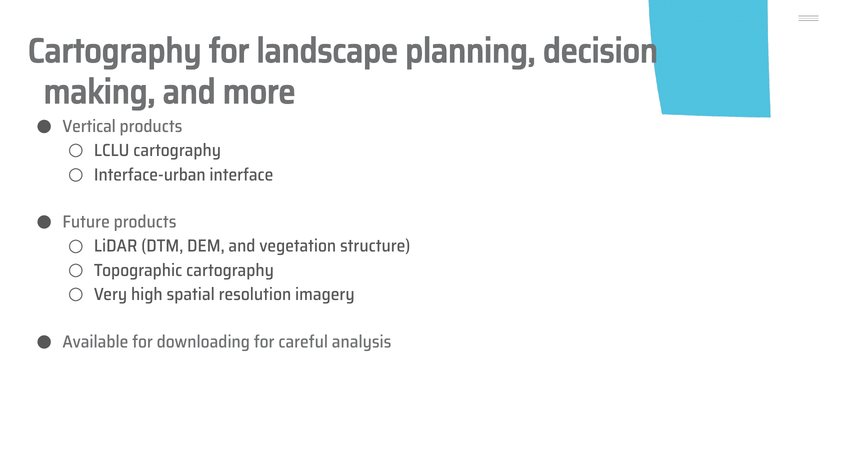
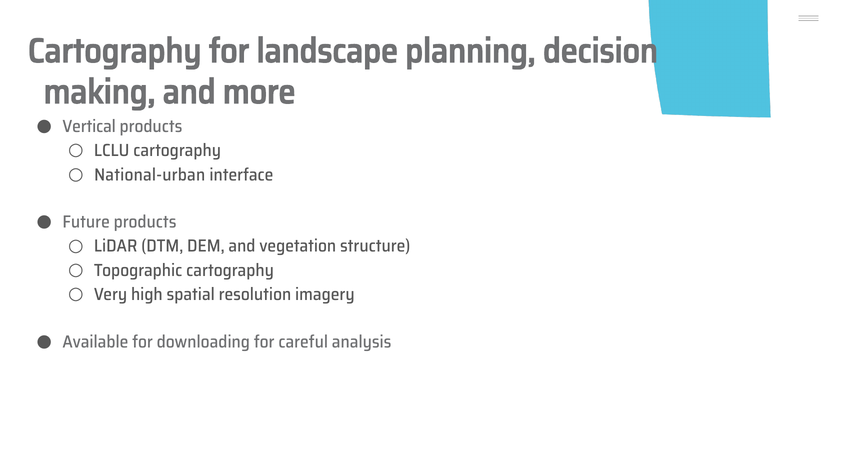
Interface-urban: Interface-urban -> National-urban (150, 175)
